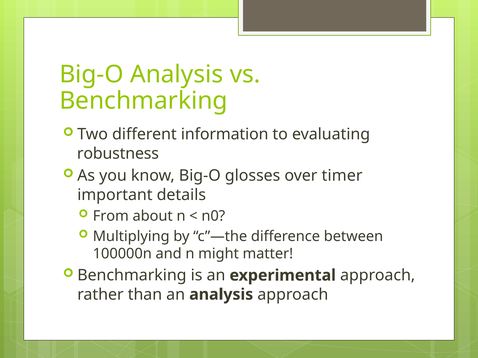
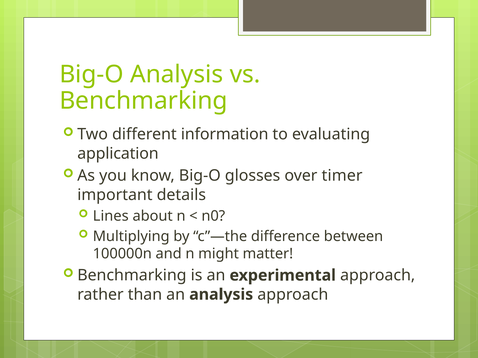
robustness: robustness -> application (118, 154)
From: From -> Lines (111, 216)
